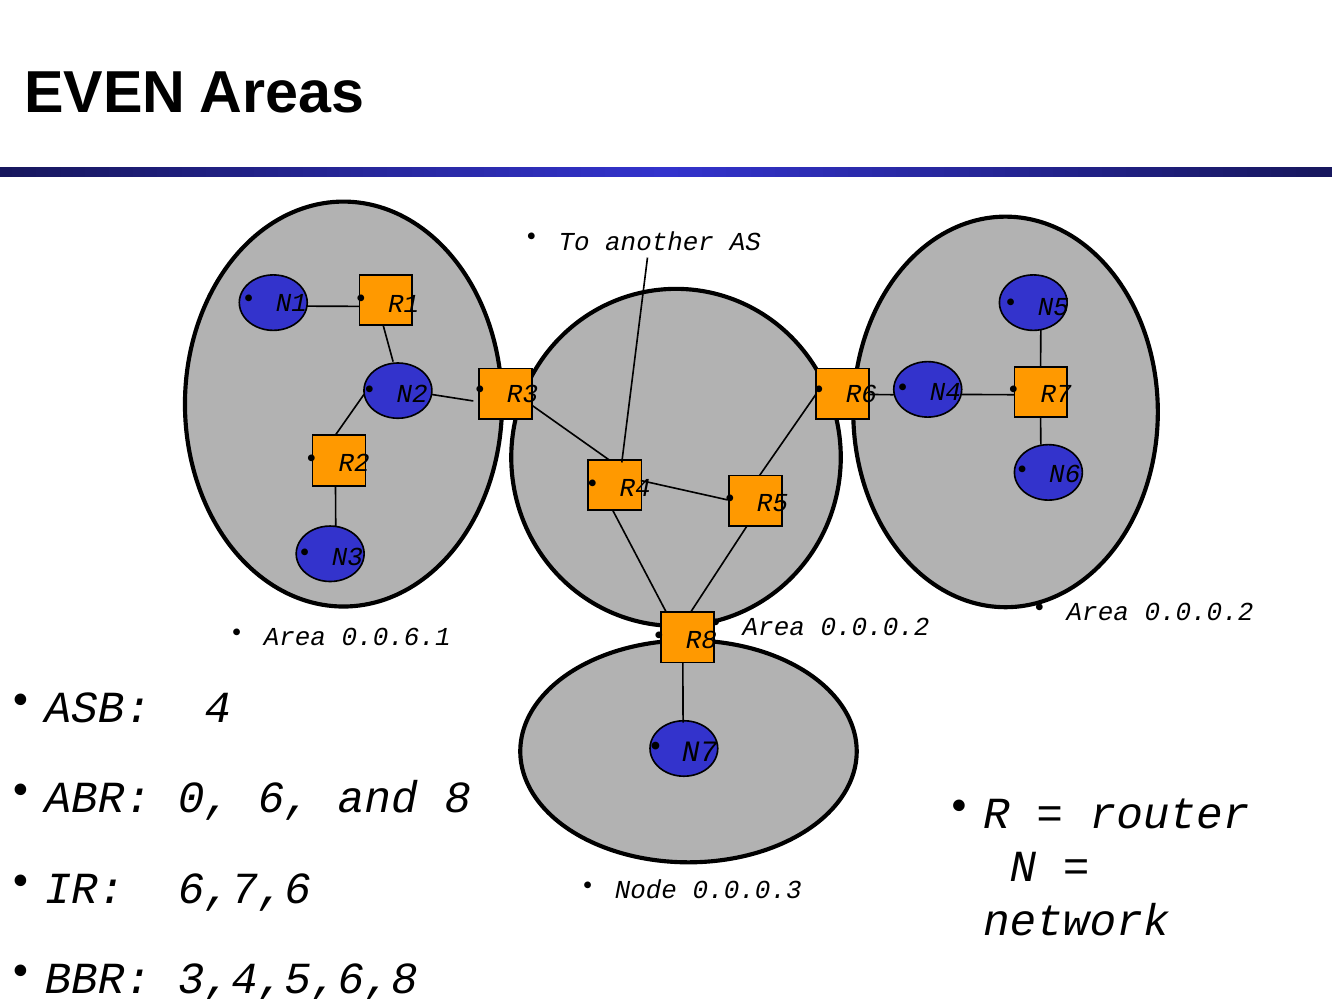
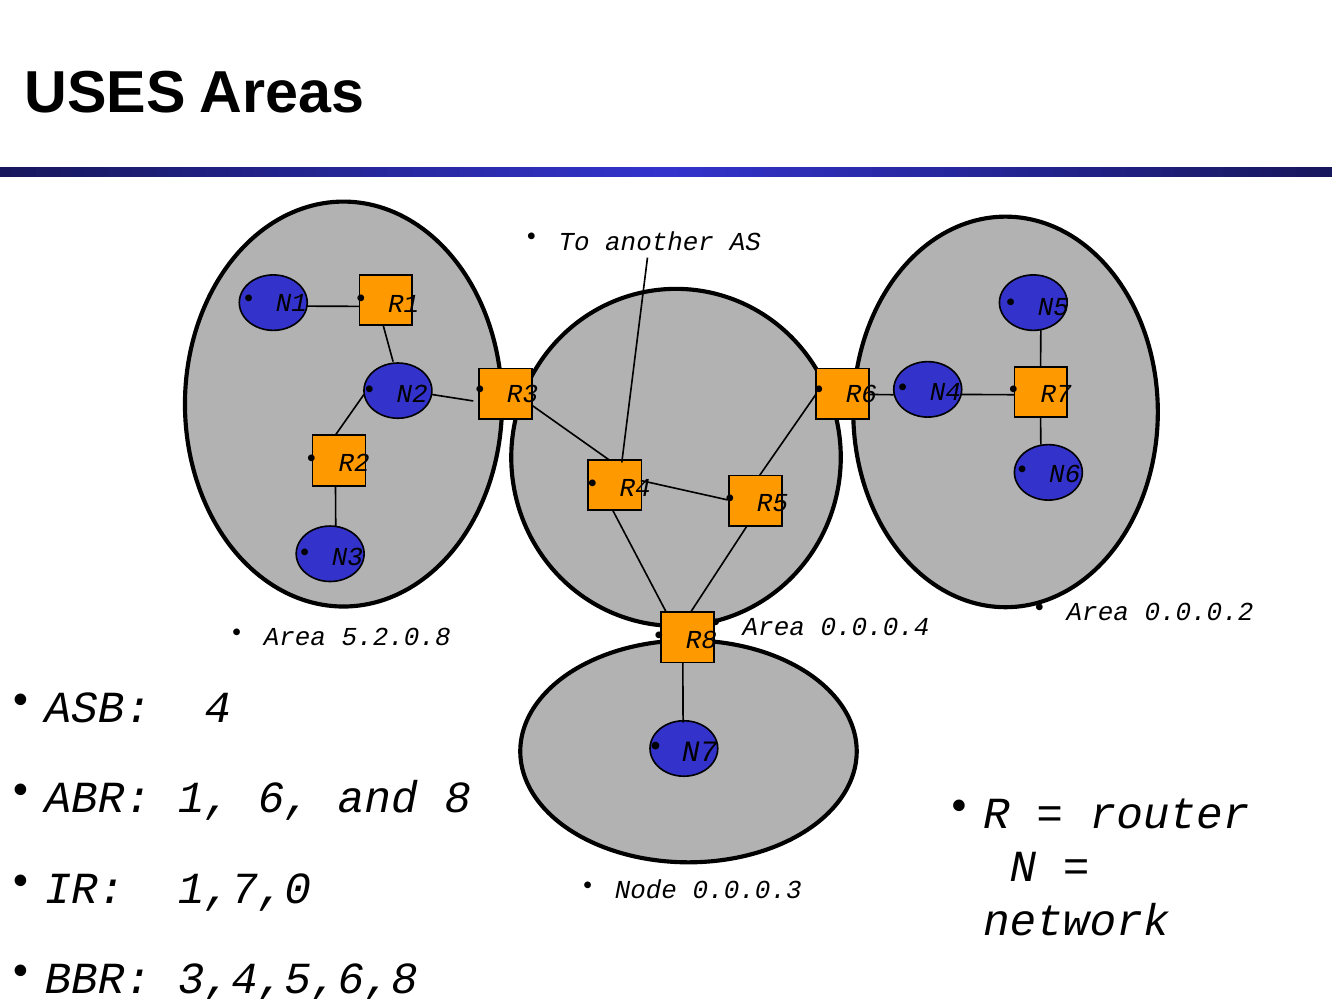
EVEN: EVEN -> USES (105, 93)
0.0.0.2: 0.0.0.2 -> 0.0.0.4 (875, 627)
0.0.6.1: 0.0.6.1 -> 5.2.0.8 (396, 637)
0: 0 -> 1 (204, 798)
6,7,6: 6,7,6 -> 1,7,0 (244, 889)
